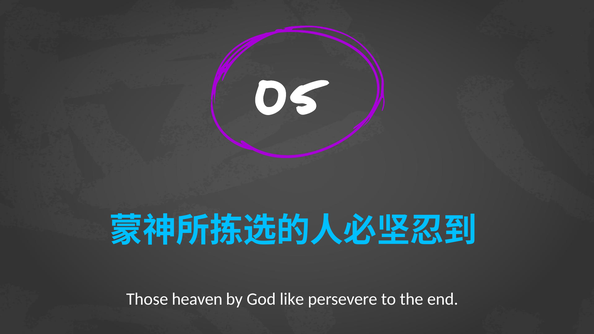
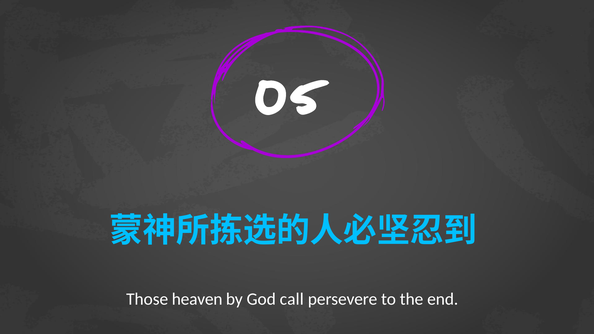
like: like -> call (292, 299)
